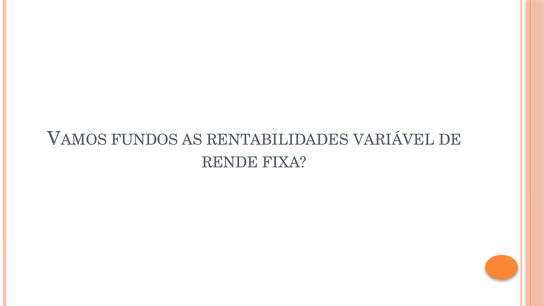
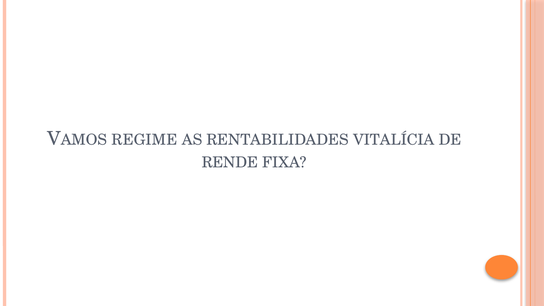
FUNDOS: FUNDOS -> REGIME (144, 140)
VARIÁVEL: VARIÁVEL -> VITALÍCIA (394, 140)
